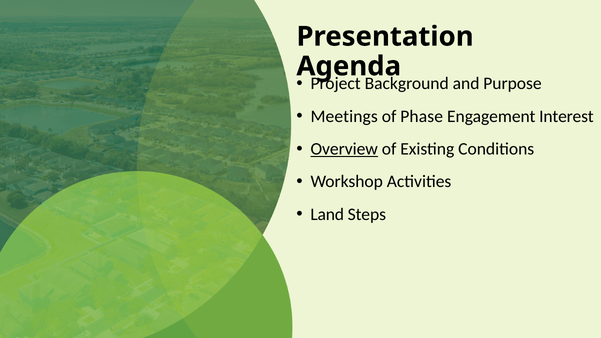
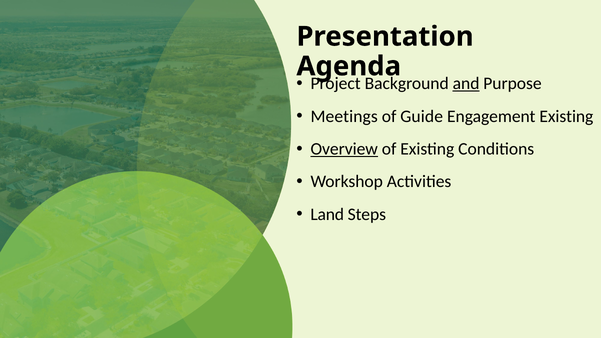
and underline: none -> present (466, 84)
Phase: Phase -> Guide (422, 116)
Engagement Interest: Interest -> Existing (566, 116)
